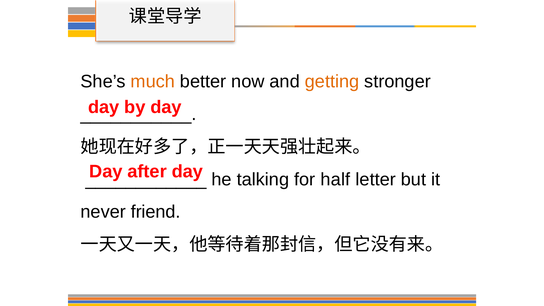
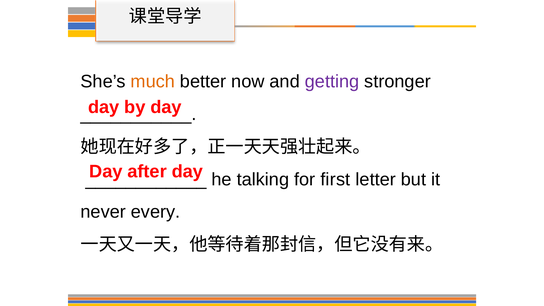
getting colour: orange -> purple (332, 81)
half: half -> first (335, 179)
friend: friend -> every (156, 212)
